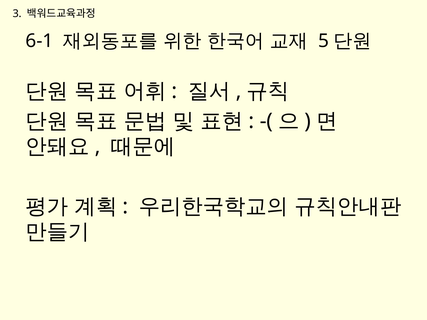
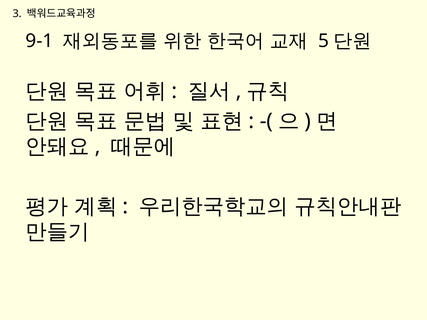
6-1: 6-1 -> 9-1 (40, 41)
